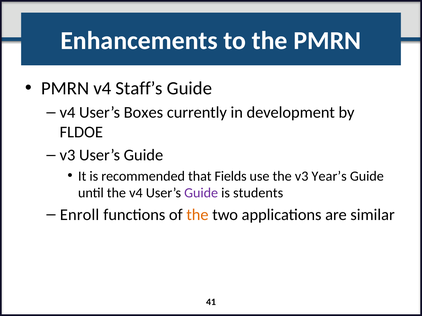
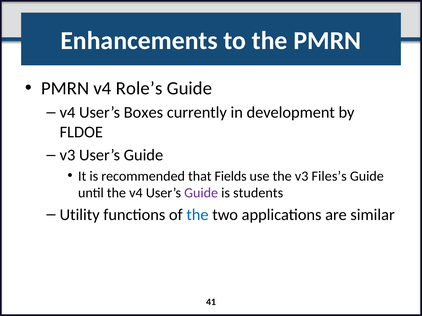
Staff’s: Staff’s -> Role’s (139, 89)
Year’s: Year’s -> Files’s (329, 176)
Enroll: Enroll -> Utility (80, 215)
the colour: orange -> blue (197, 215)
